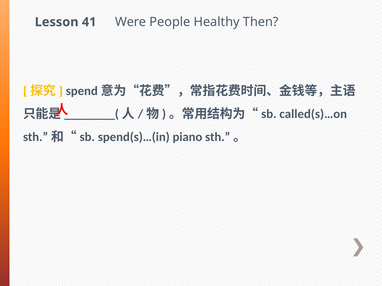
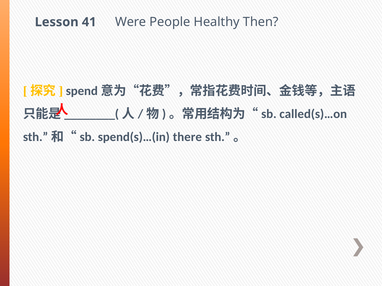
piano: piano -> there (187, 137)
